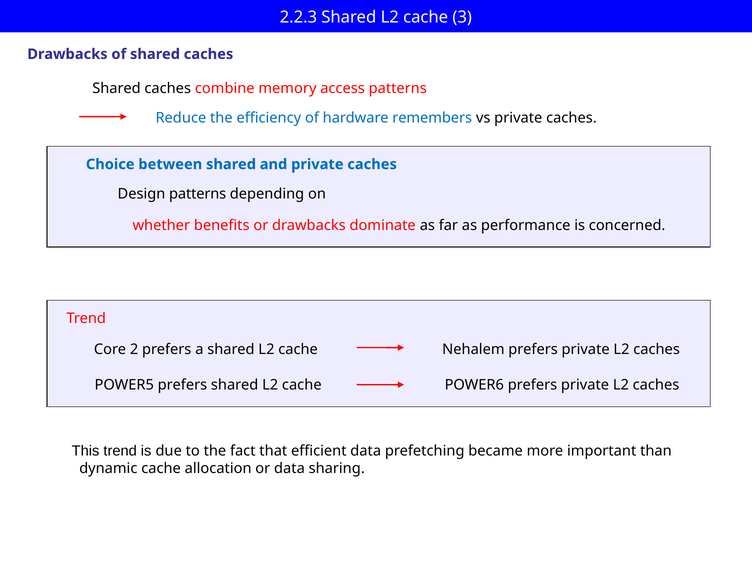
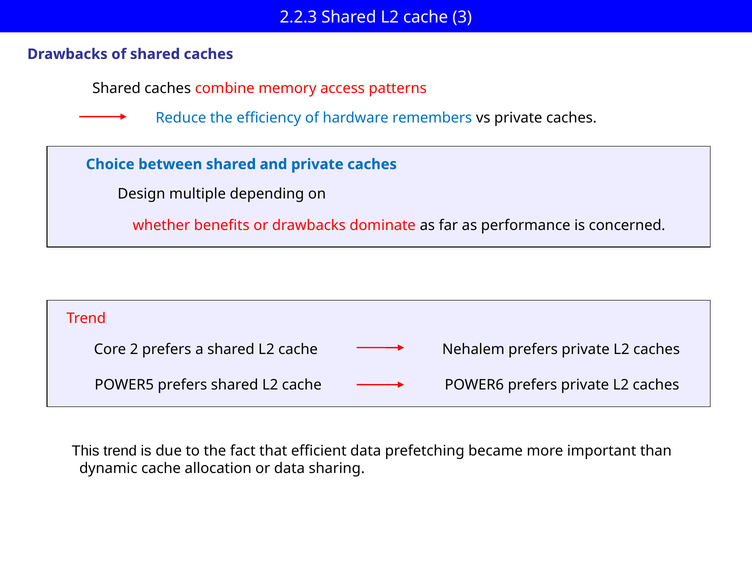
Design patterns: patterns -> multiple (198, 194)
